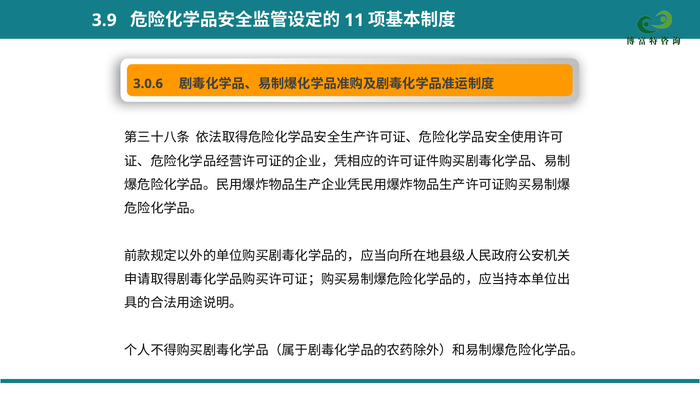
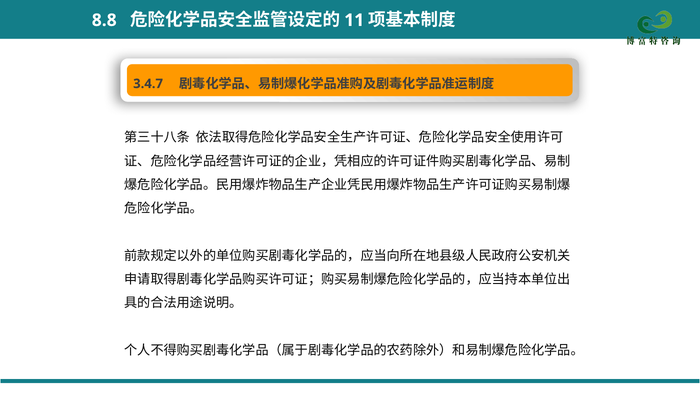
3.9: 3.9 -> 8.8 (104, 20)
3.0.6: 3.0.6 -> 3.4.7 (148, 84)
